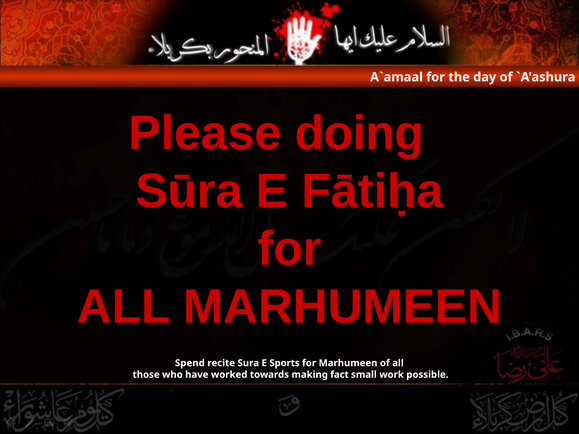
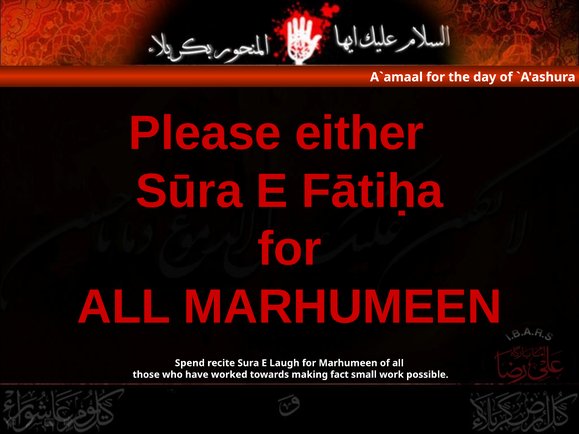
doing: doing -> either (359, 133)
Sports: Sports -> Laugh (284, 363)
